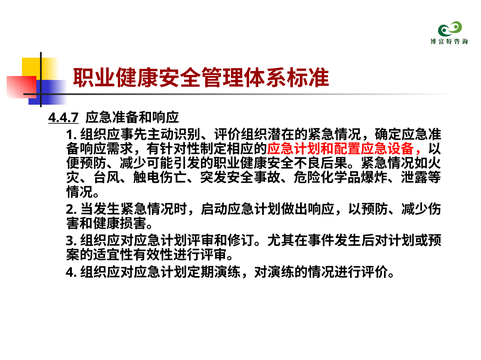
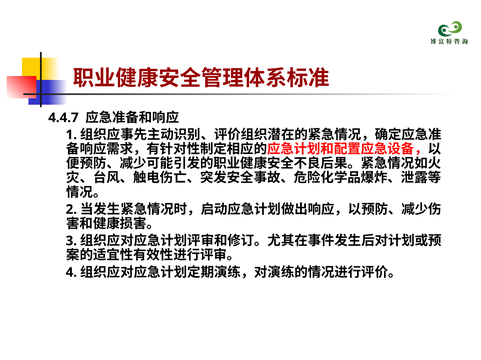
4.4.7 underline: present -> none (63, 118)
